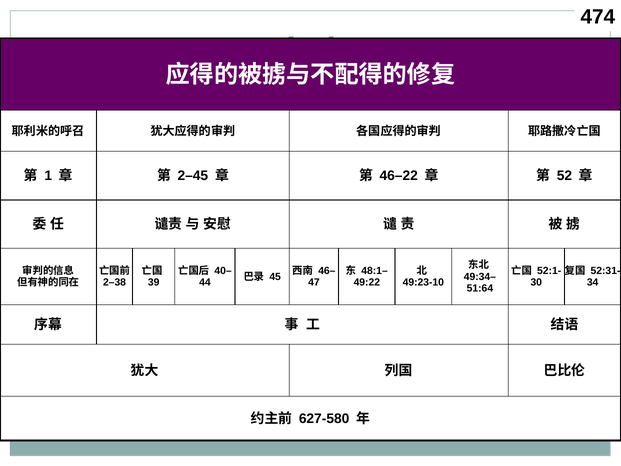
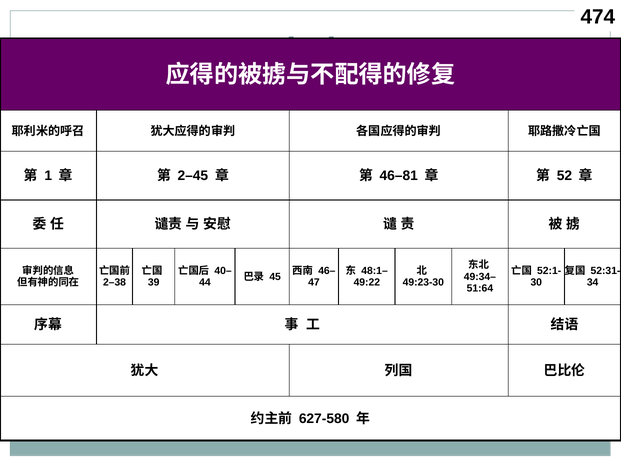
46–22: 46–22 -> 46–81 (399, 176)
49:23-10: 49:23-10 -> 49:23-30 (423, 282)
